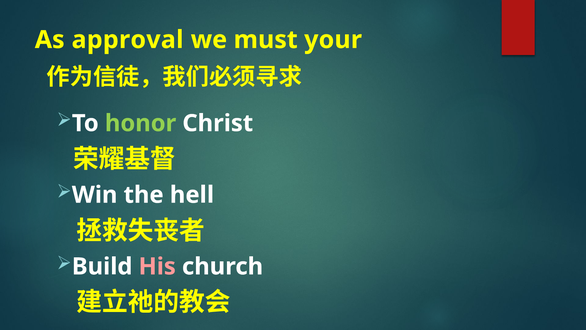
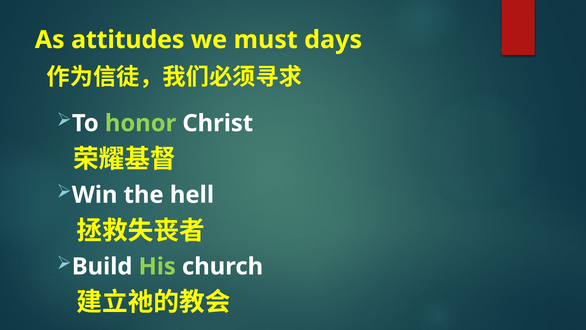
approval: approval -> attitudes (128, 40)
your: your -> days (333, 40)
His colour: pink -> light green (157, 266)
